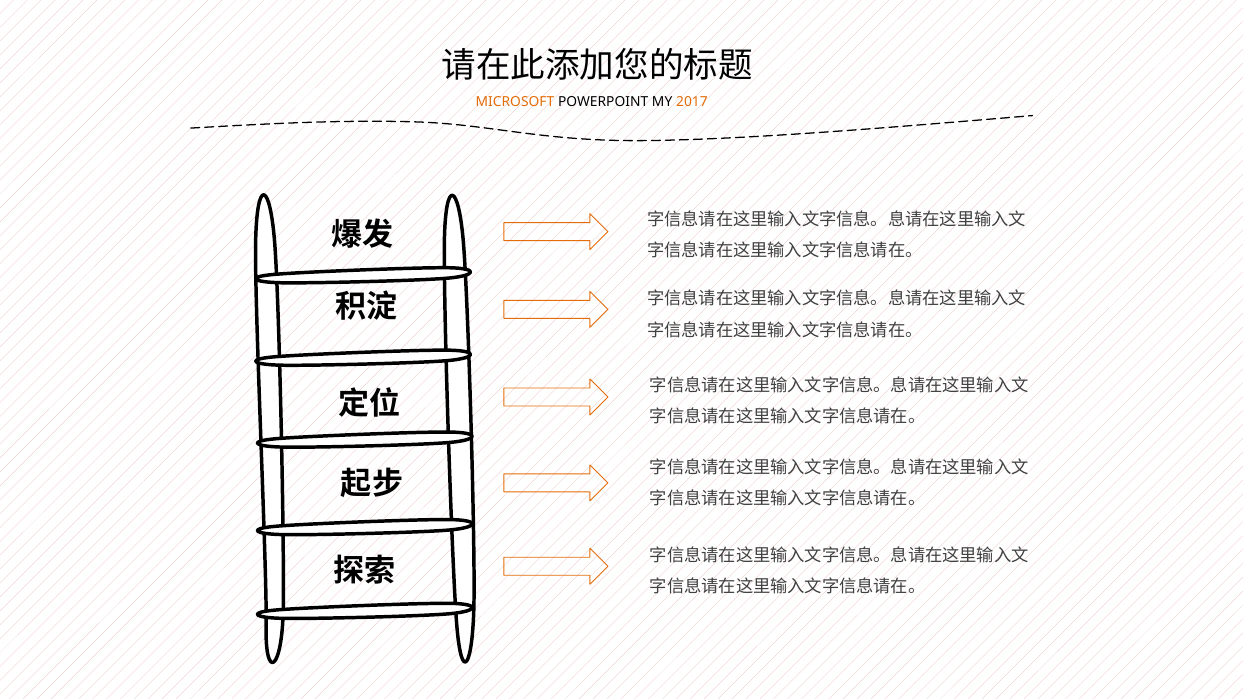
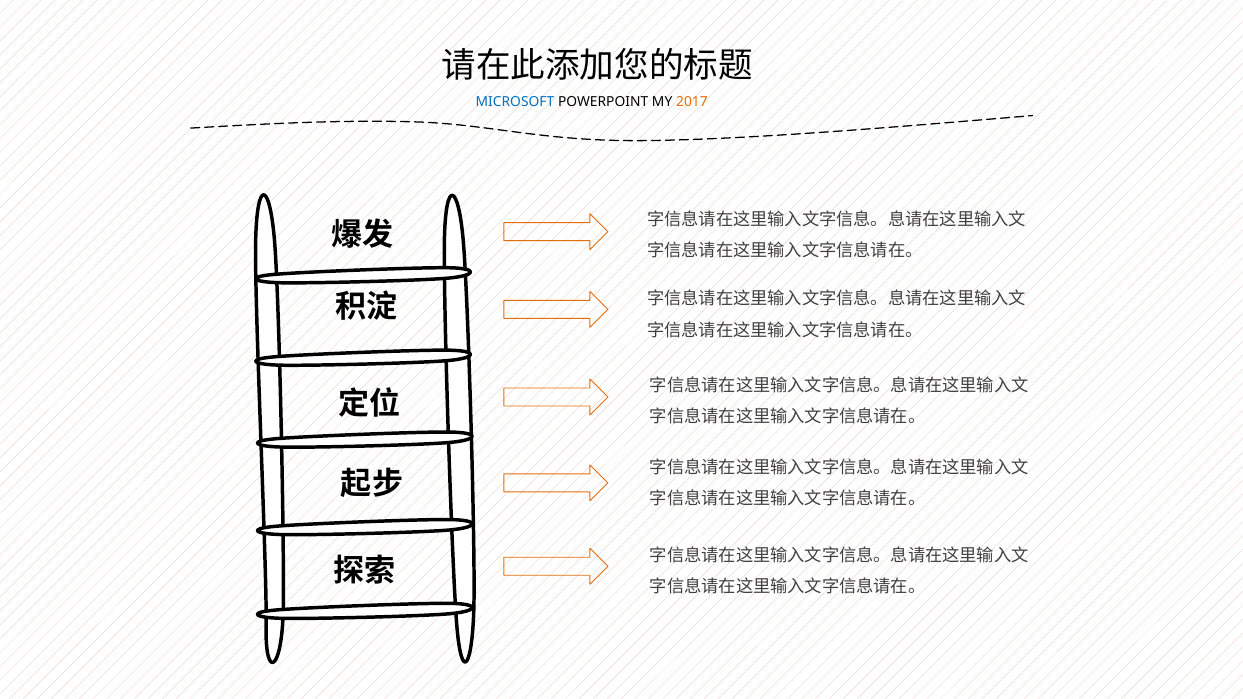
MICROSOFT colour: orange -> blue (515, 102)
